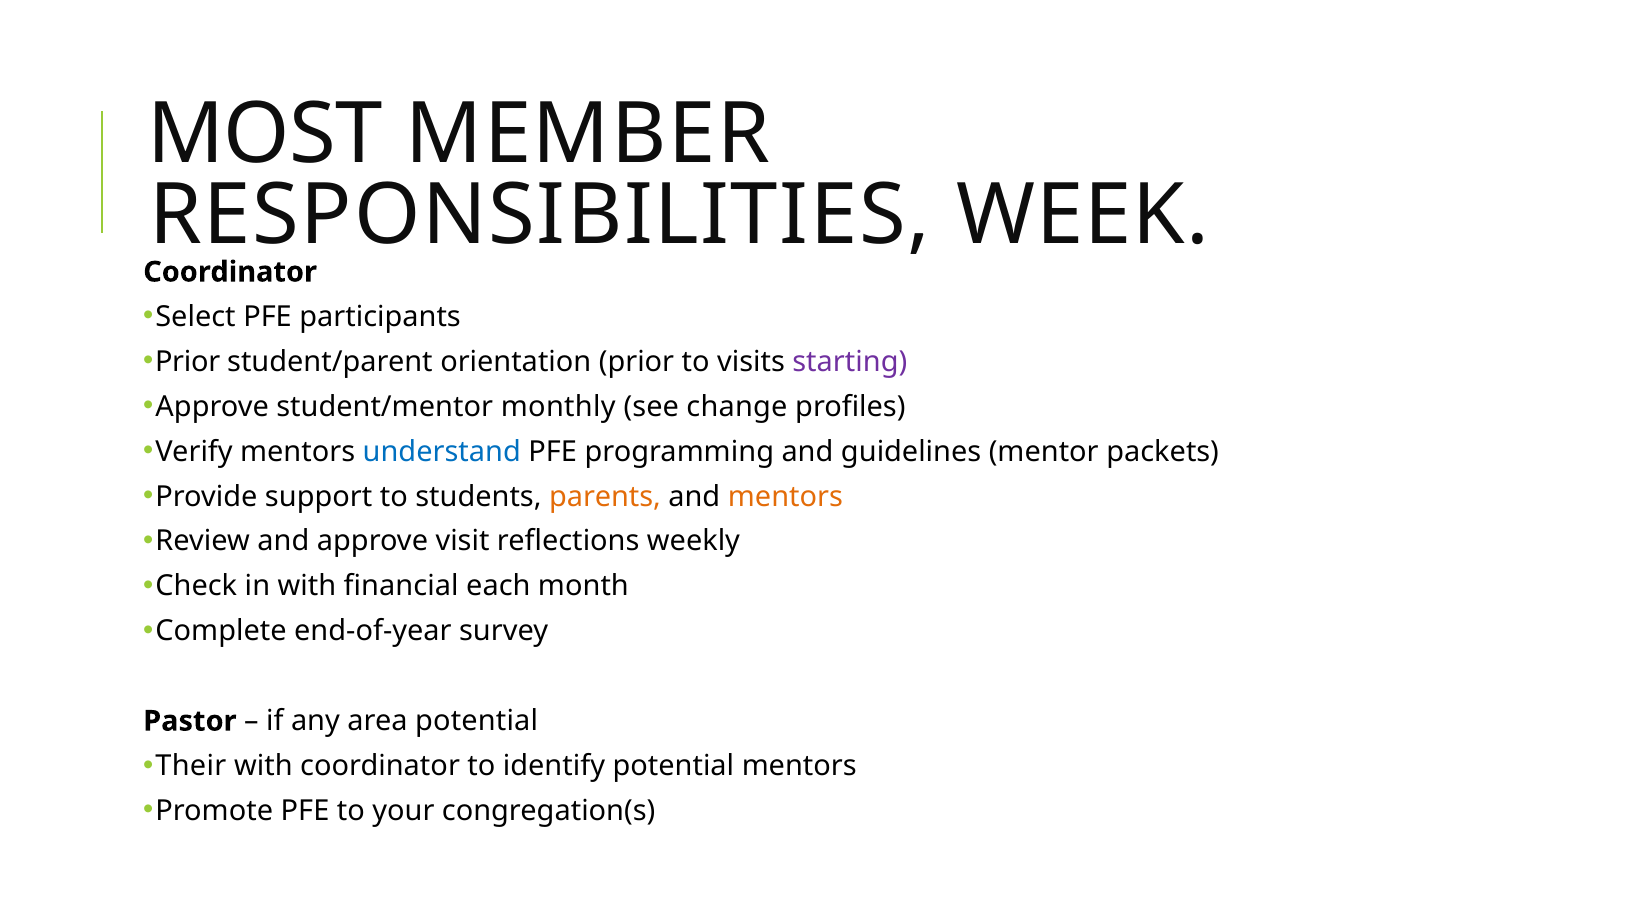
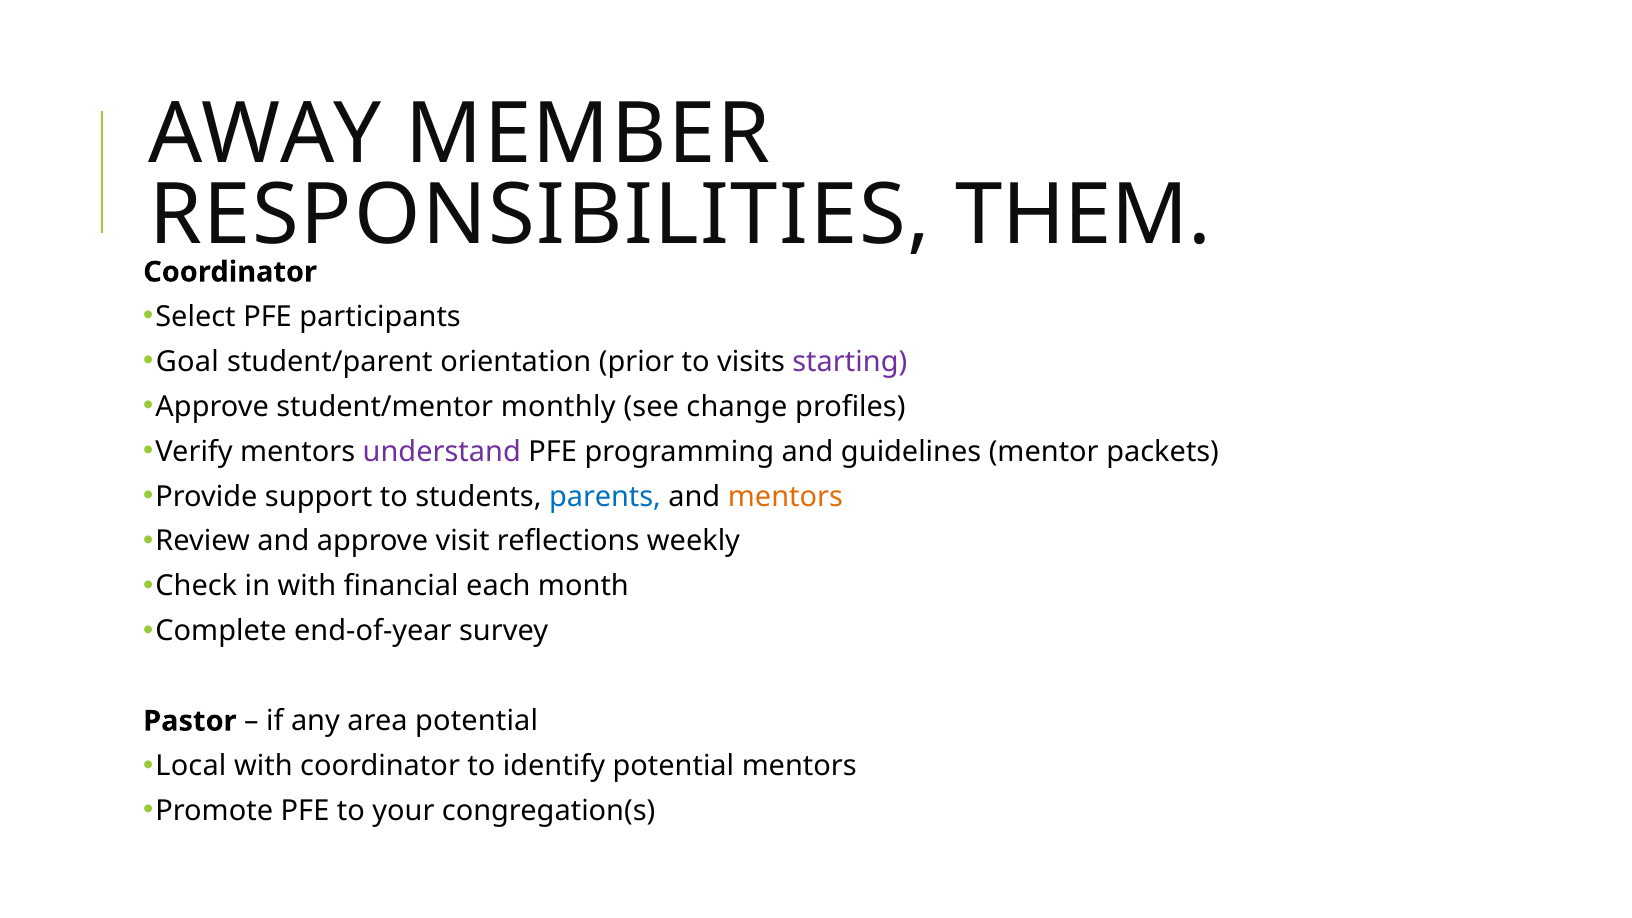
MOST: MOST -> AWAY (265, 134)
WEEK: WEEK -> THEM (1083, 216)
Prior: Prior -> Goal (187, 362)
understand colour: blue -> purple (442, 452)
parents colour: orange -> blue (605, 497)
Their: Their -> Local (191, 766)
